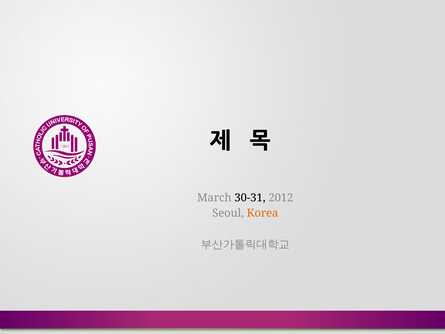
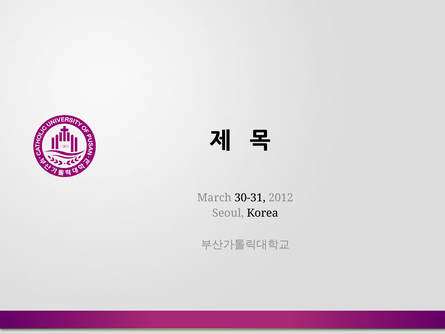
Korea colour: orange -> black (263, 213)
